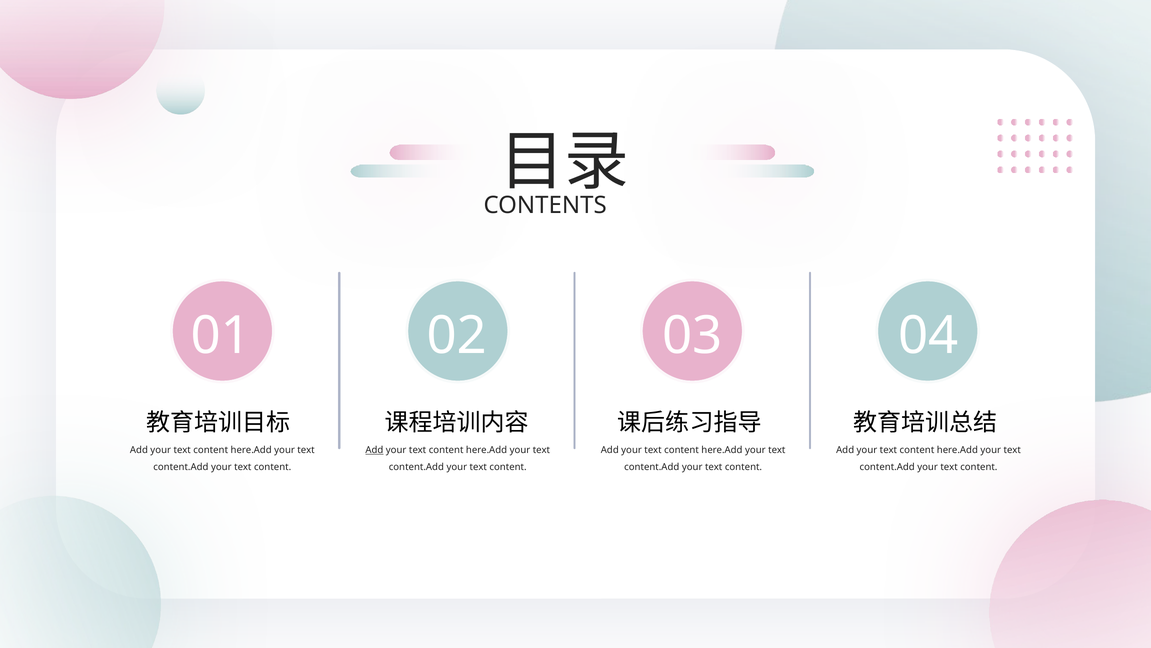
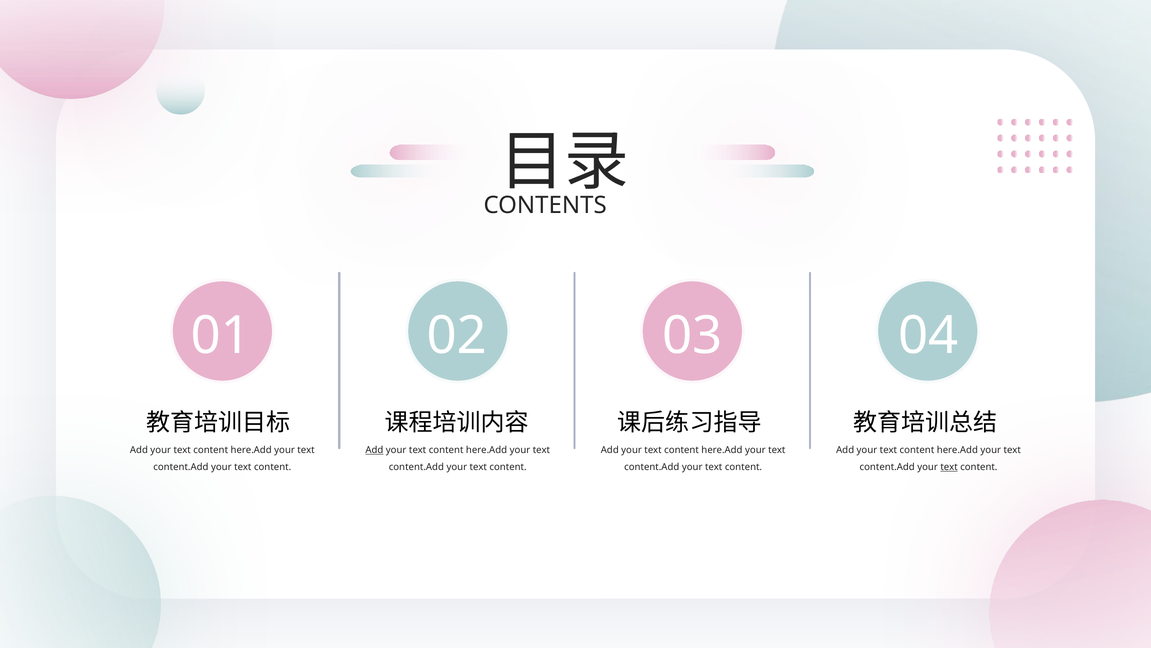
text underline: none -> present (949, 467)
